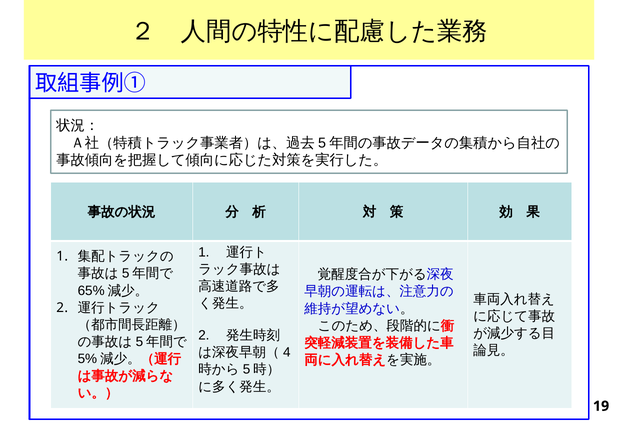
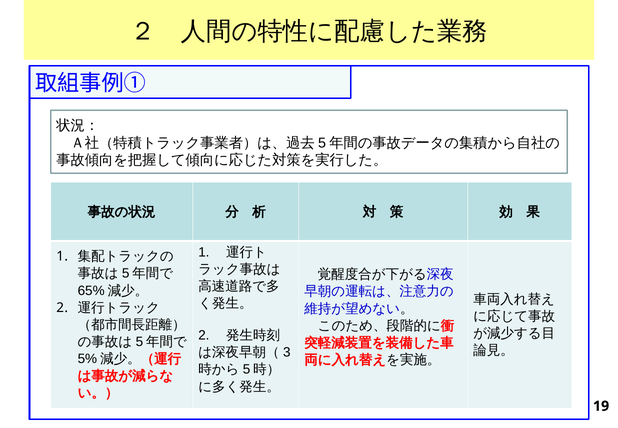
4: 4 -> 3 (287, 352)
